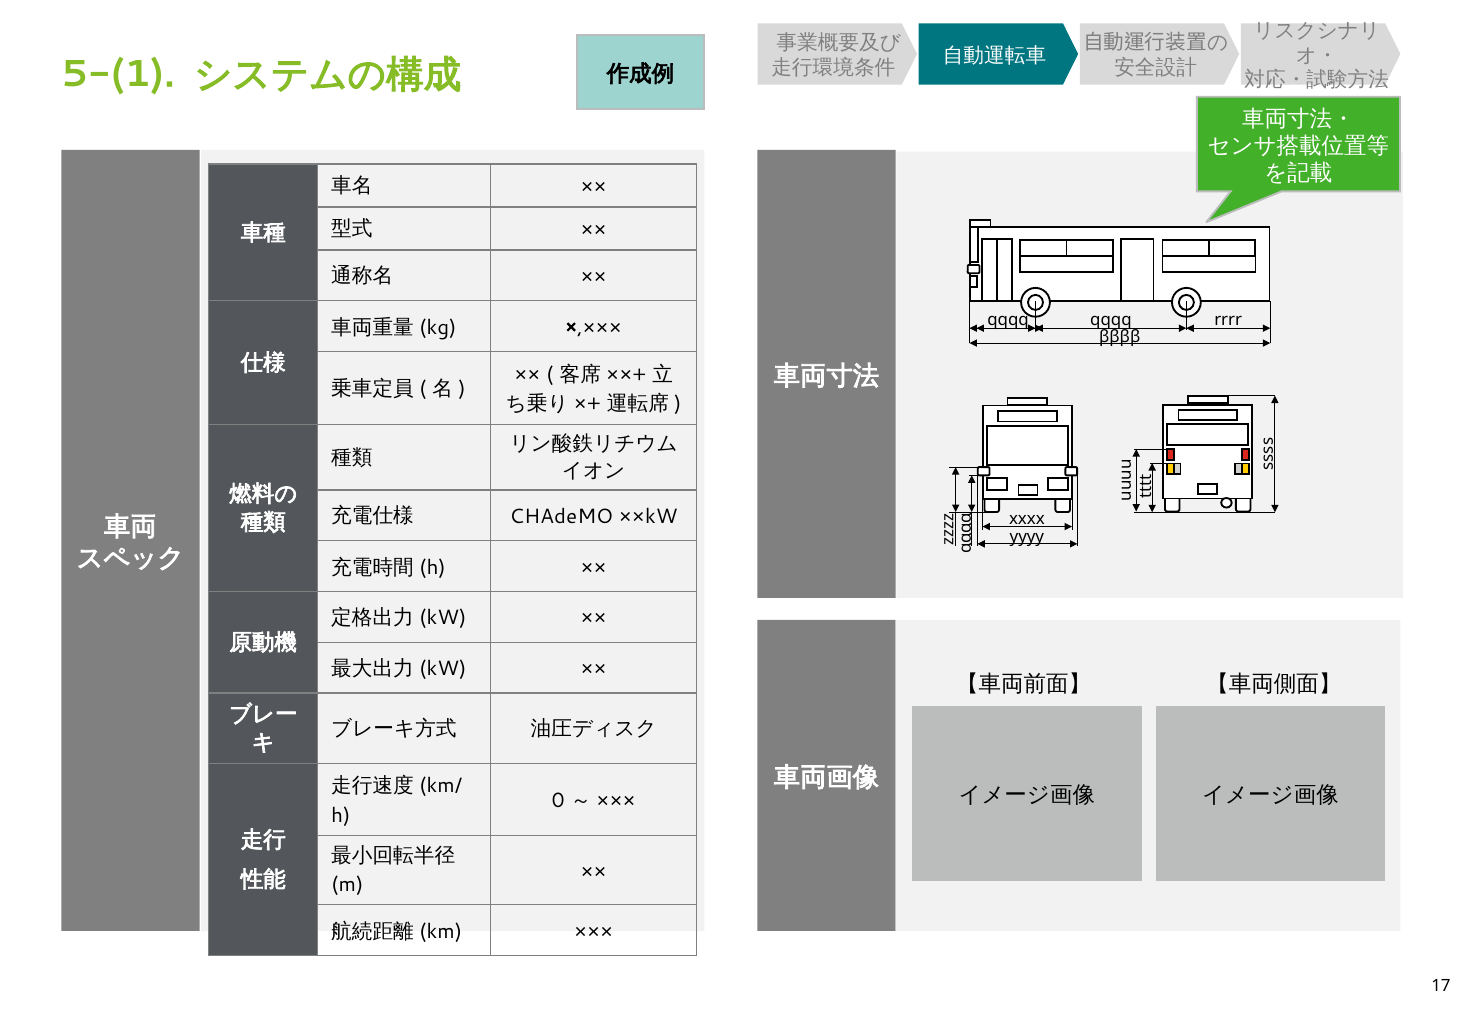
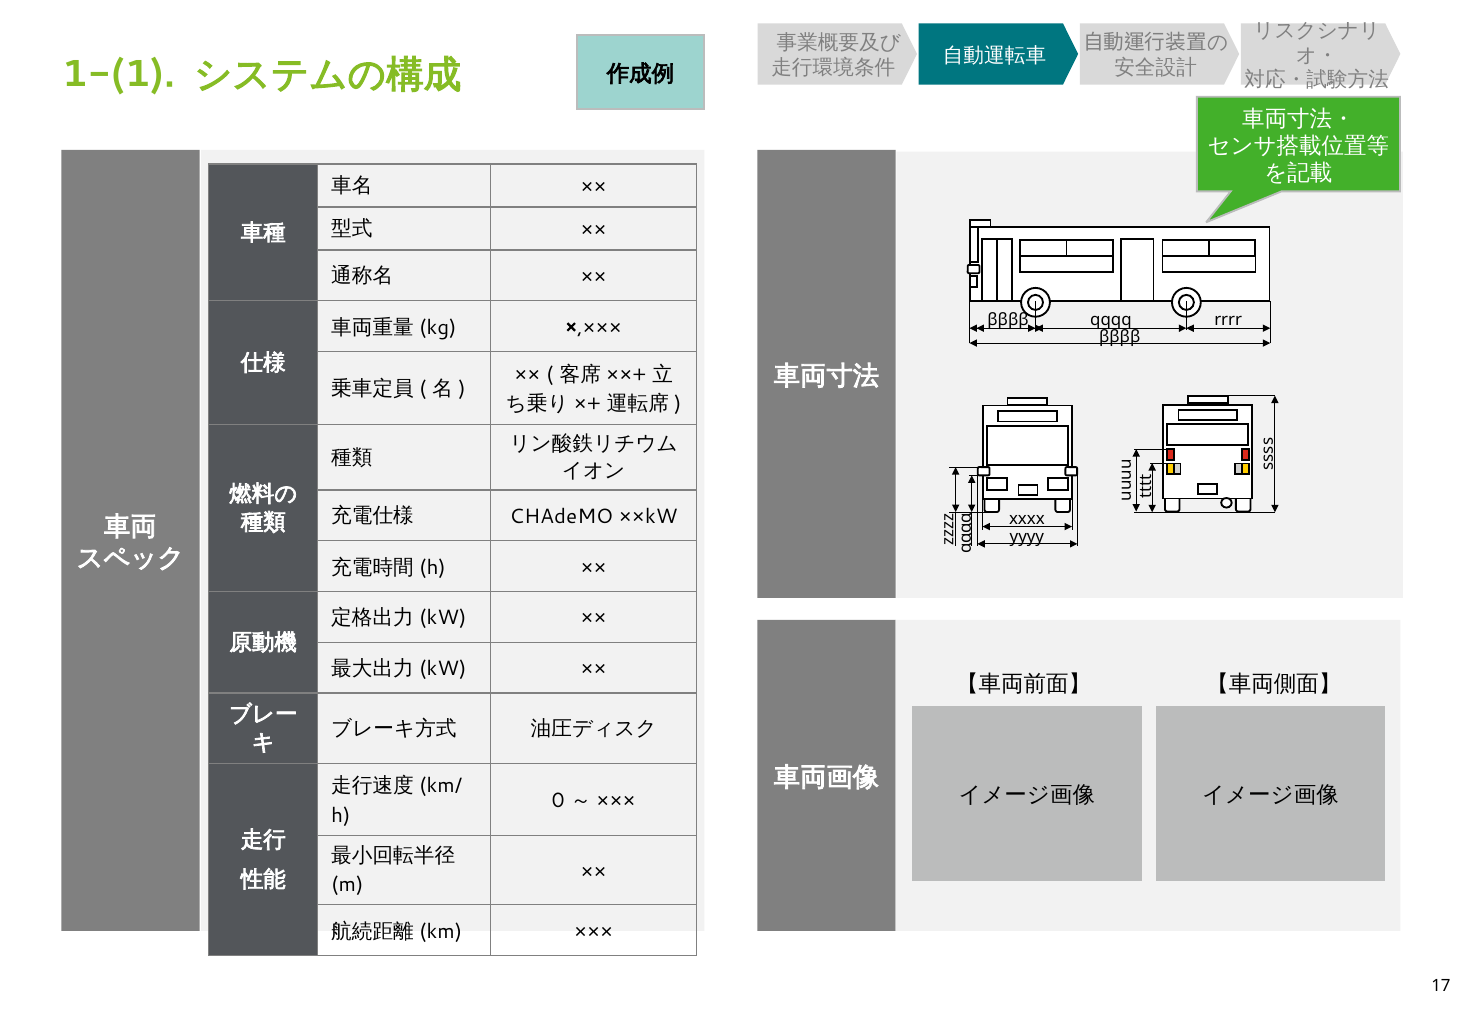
5-(1: 5-(1 -> 1-(1 (118, 75)
qqqq: qqqq -> ββββ (1008, 320)
